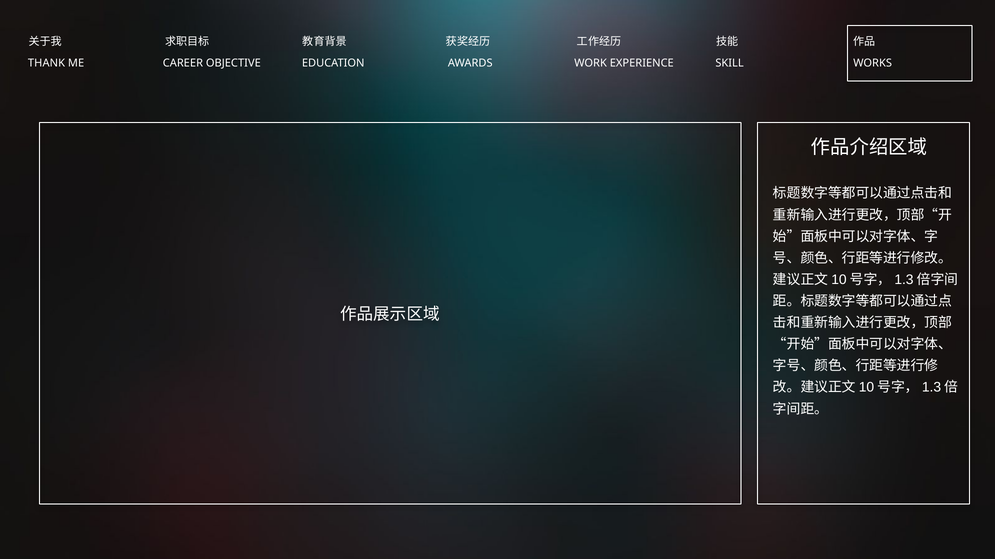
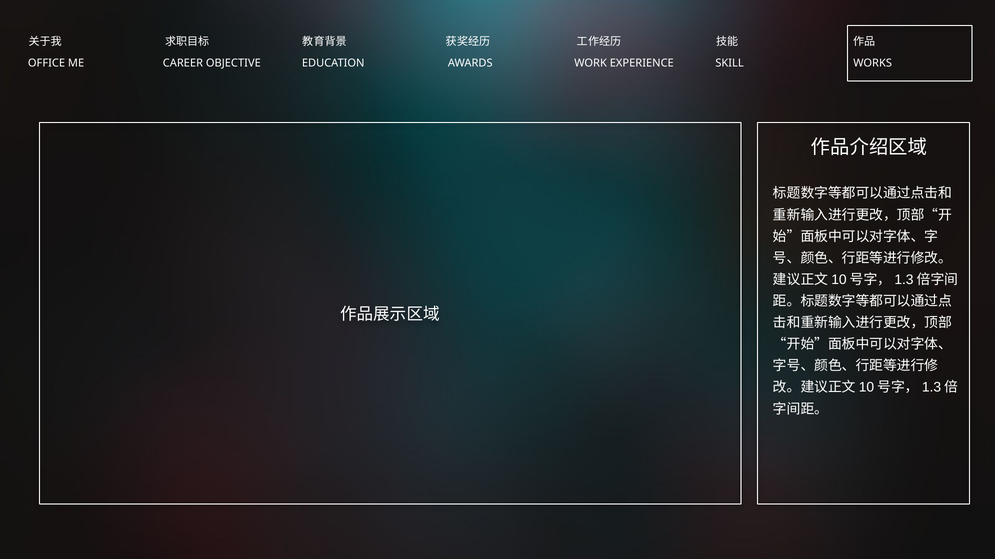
THANK: THANK -> OFFICE (47, 63)
